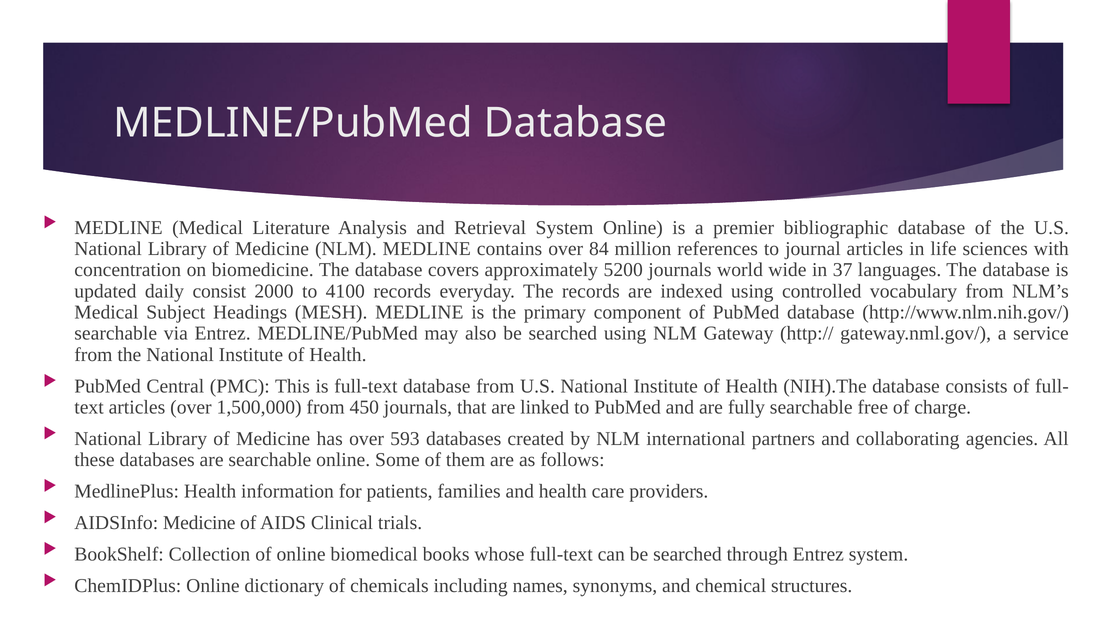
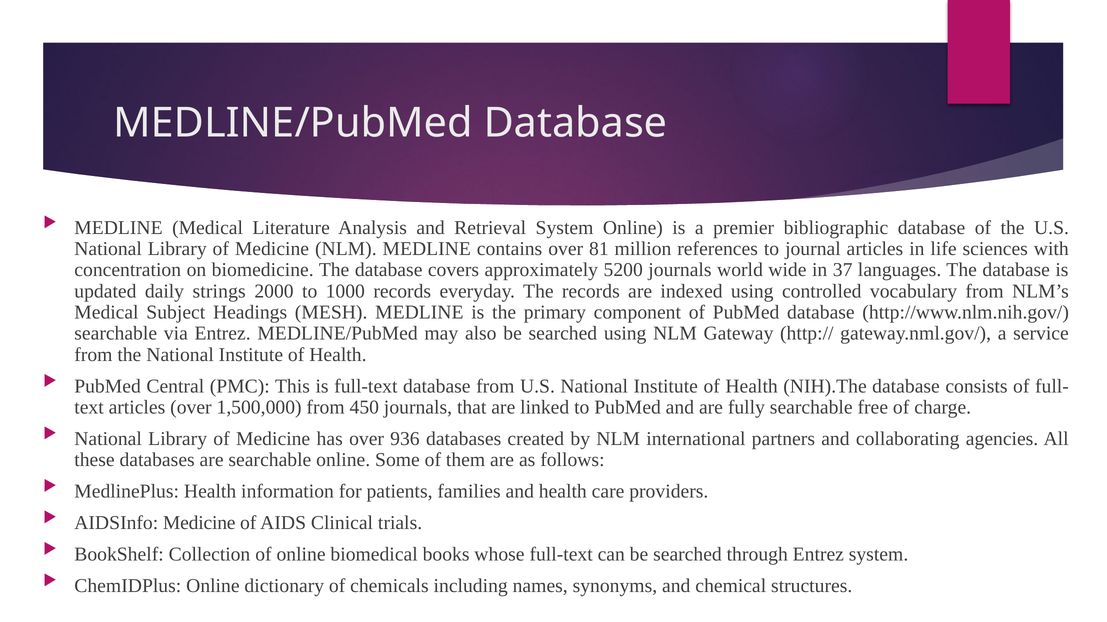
84: 84 -> 81 (599, 249)
consist: consist -> strings (219, 291)
4100: 4100 -> 1000 (345, 291)
593: 593 -> 936 (405, 439)
